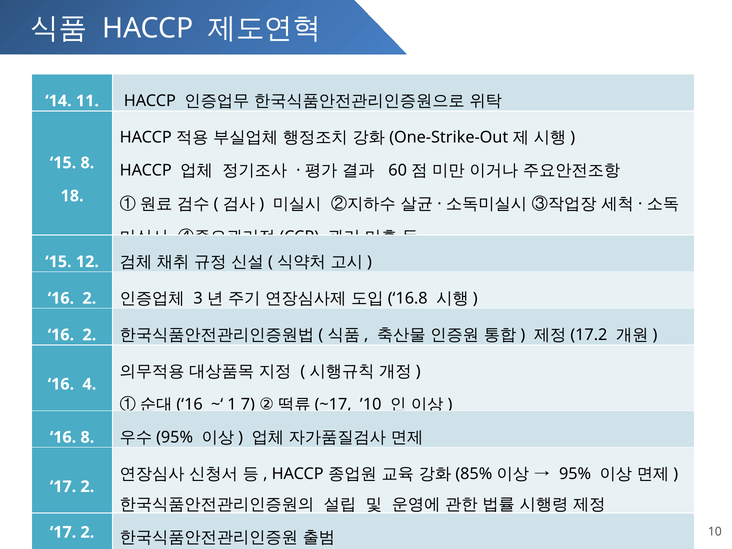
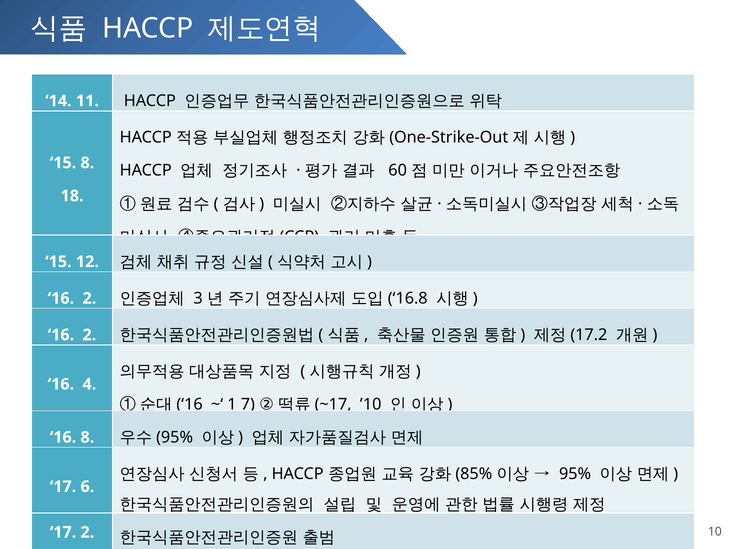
2: 2 -> 6 (87, 487)
